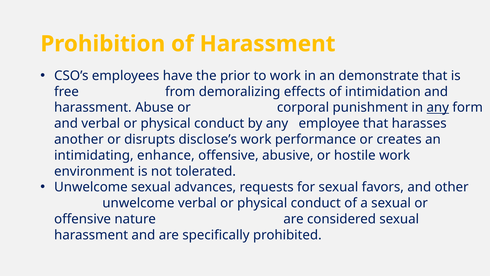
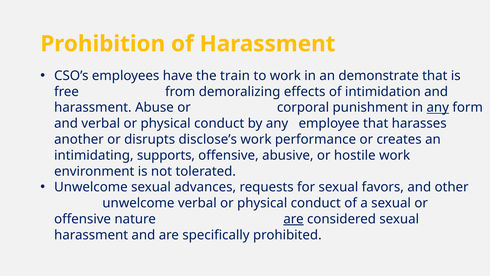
prior: prior -> train (235, 76)
enhance: enhance -> supports (166, 155)
are underline: none -> present (294, 219)
